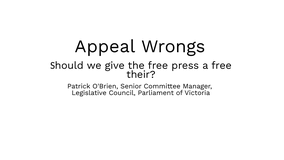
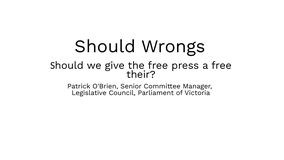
Appeal: Appeal -> Should (105, 46)
